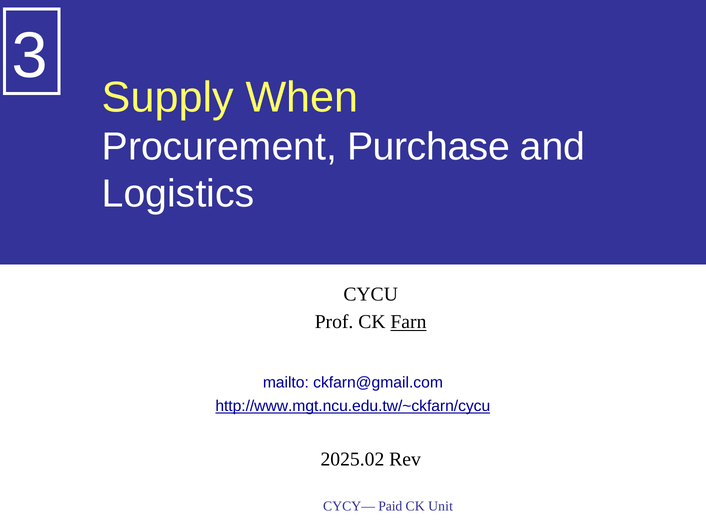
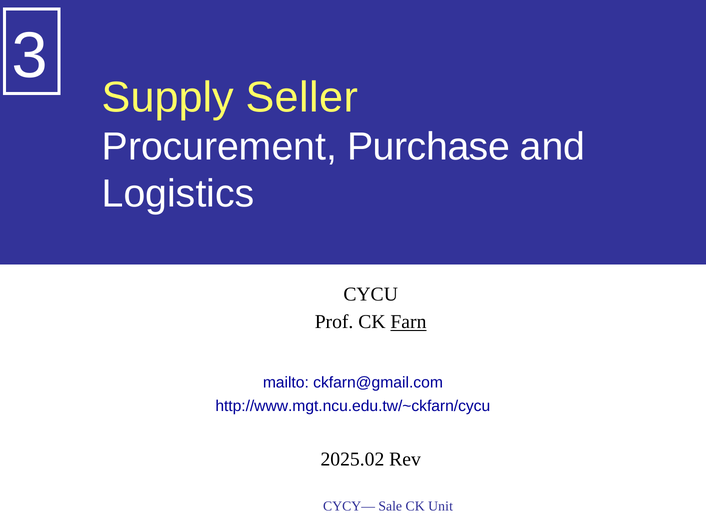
When: When -> Seller (302, 98)
http://www.mgt.ncu.edu.tw/~ckfarn/cycu underline: present -> none (353, 407)
Paid: Paid -> Sale (390, 507)
